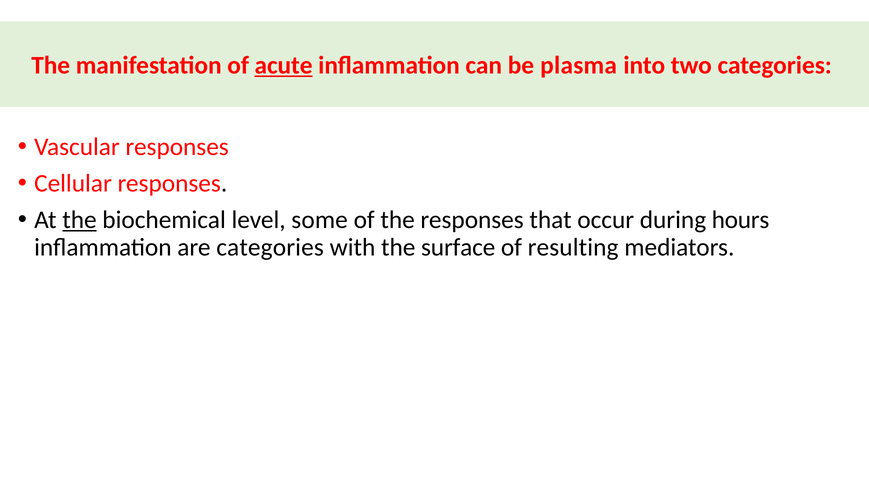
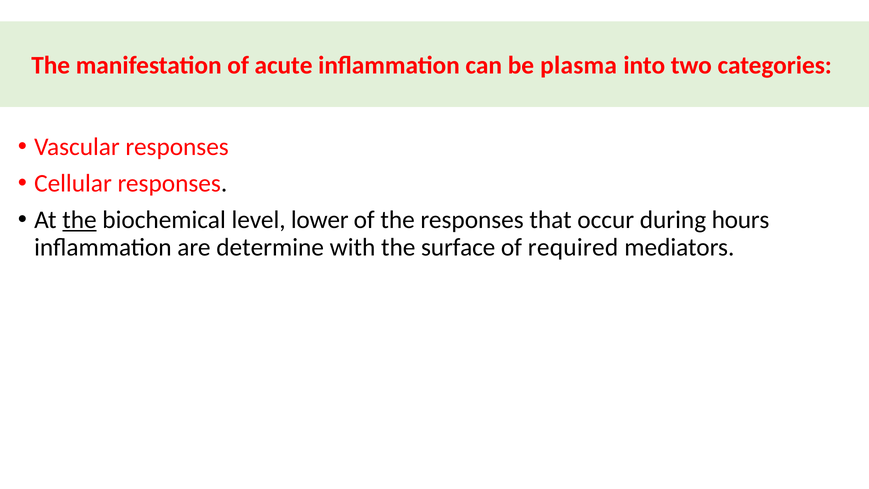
acute underline: present -> none (284, 66)
some: some -> lower (320, 220)
are categories: categories -> determine (270, 247)
resulting: resulting -> required (573, 247)
